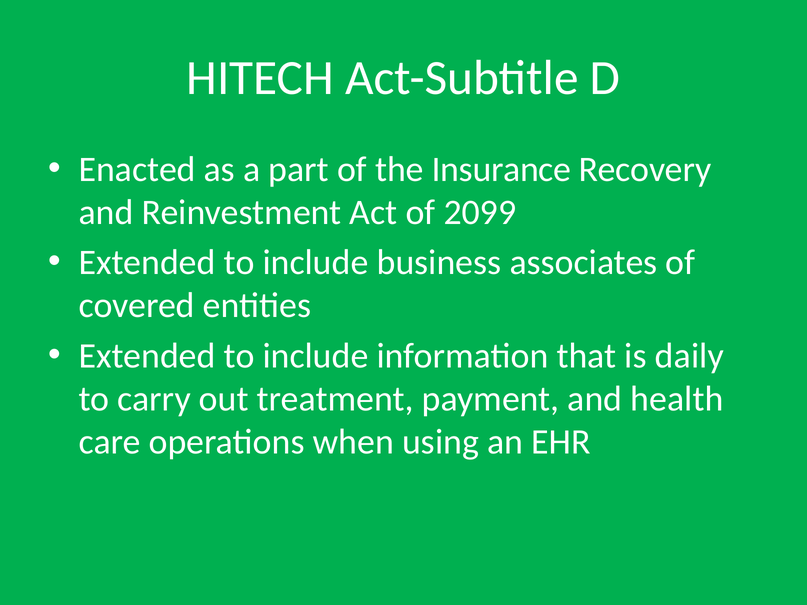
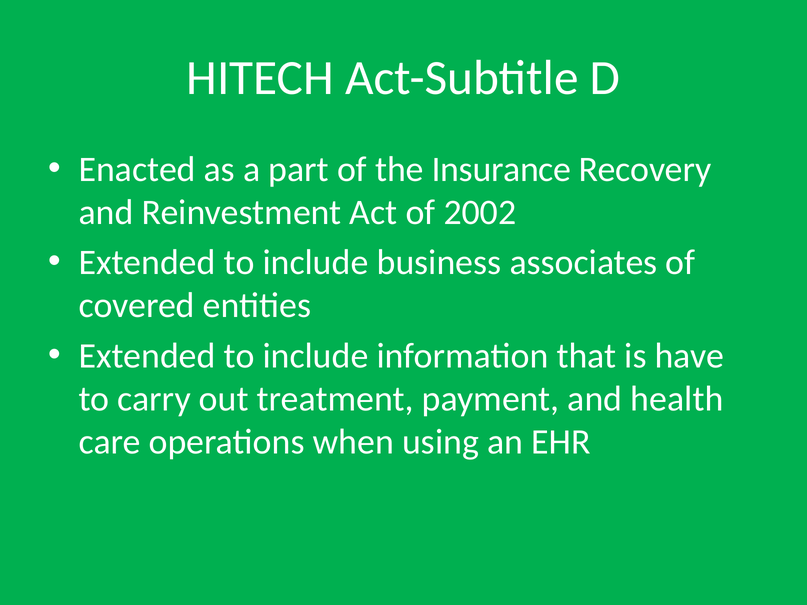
2099: 2099 -> 2002 (480, 212)
daily: daily -> have (690, 356)
